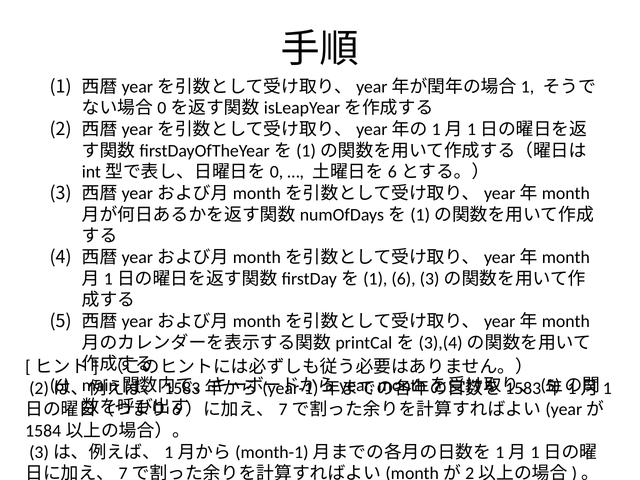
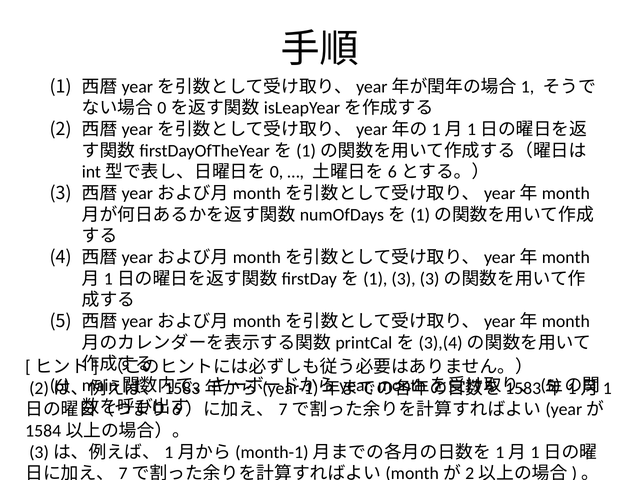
6: 6 -> 3 (404, 279)
